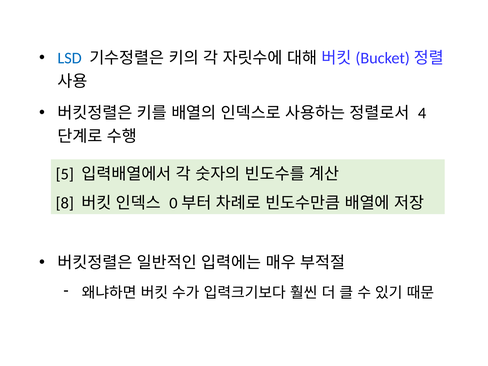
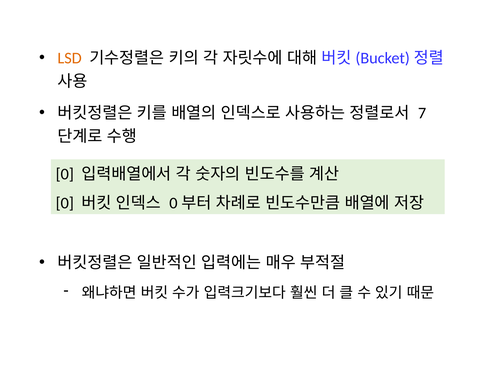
LSD colour: blue -> orange (70, 58)
4: 4 -> 7 (422, 113)
5: 5 -> 0 (65, 174)
8: 8 -> 0 (65, 203)
